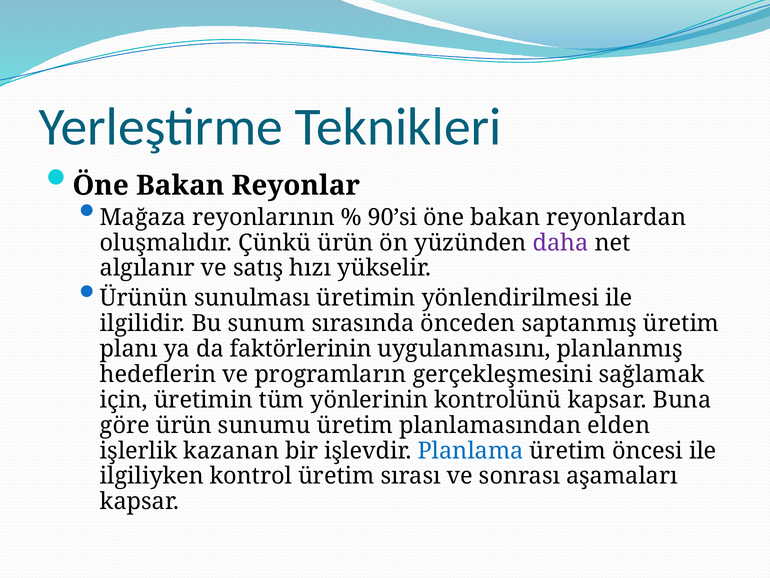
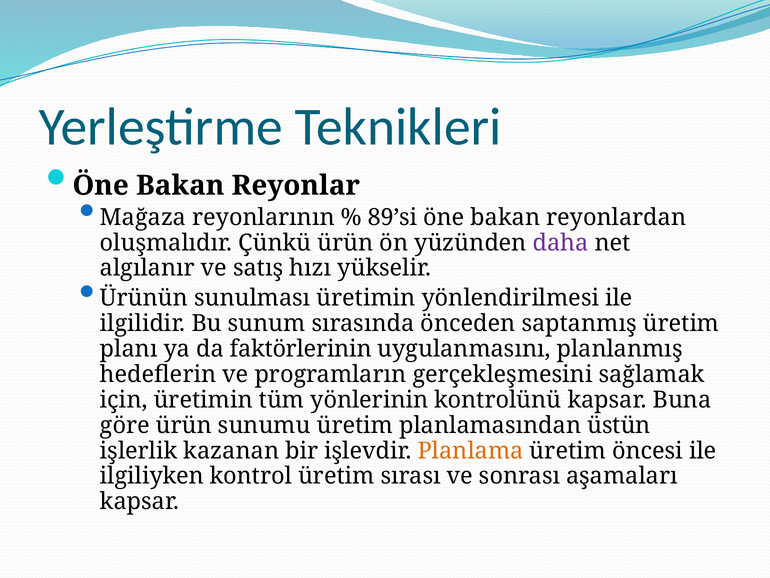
90’si: 90’si -> 89’si (393, 217)
elden: elden -> üstün (619, 425)
Planlama colour: blue -> orange (471, 450)
